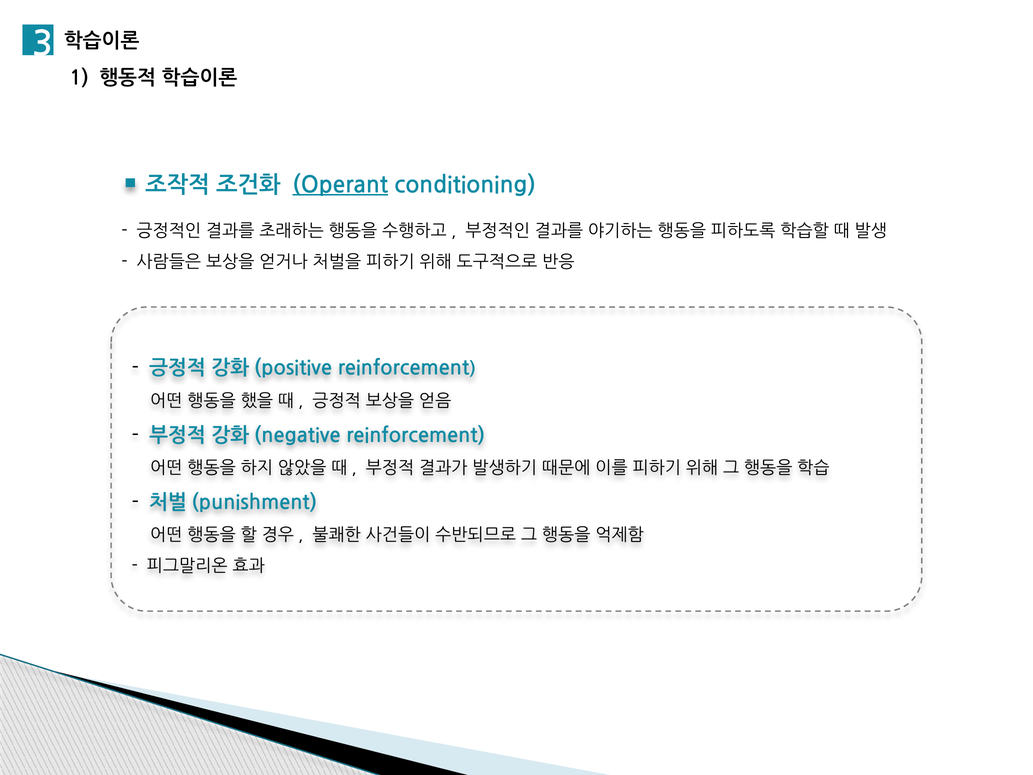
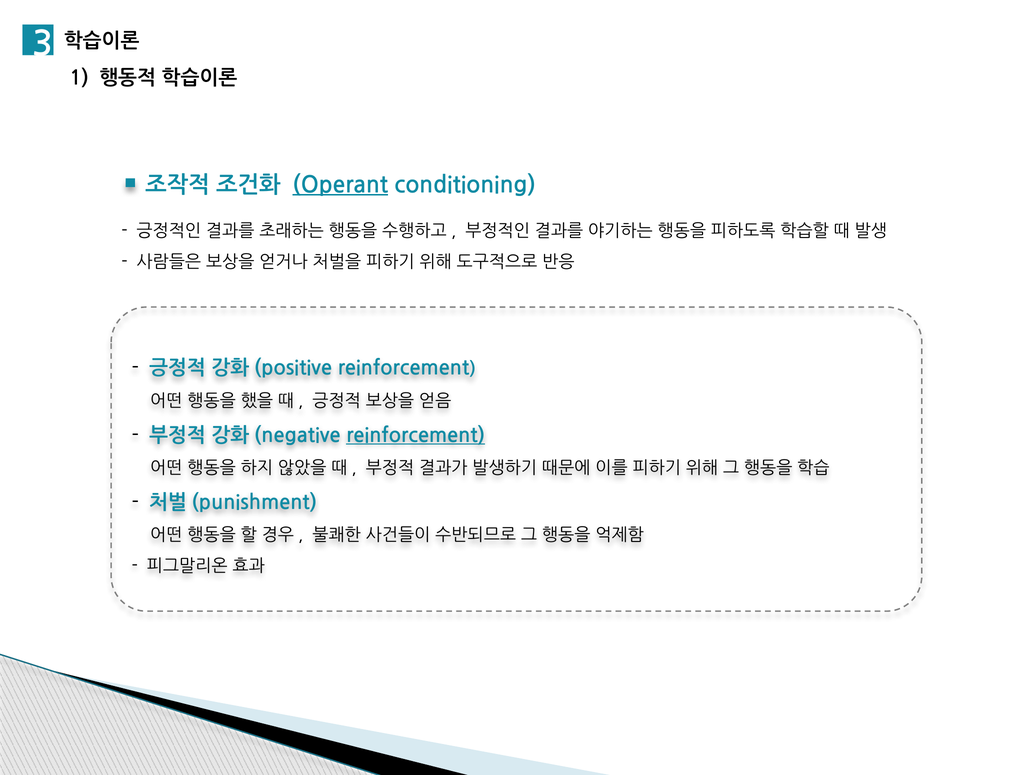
reinforcement underline: none -> present (416, 435)
